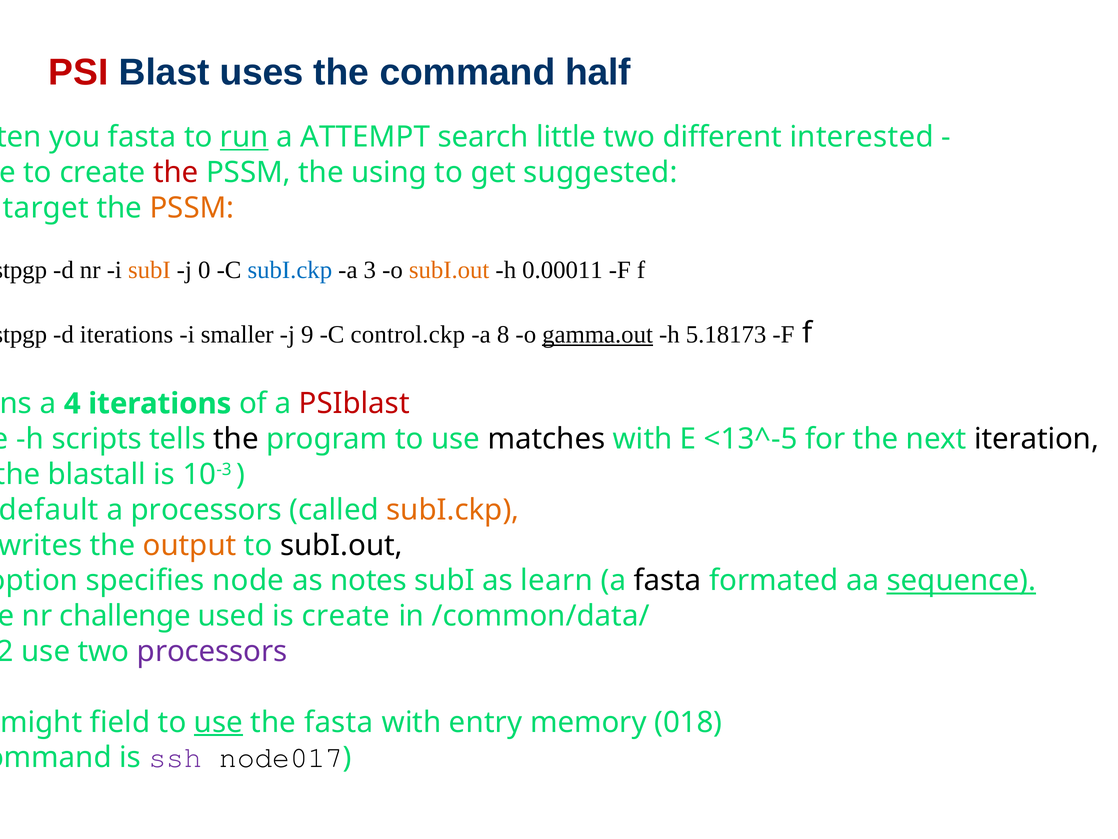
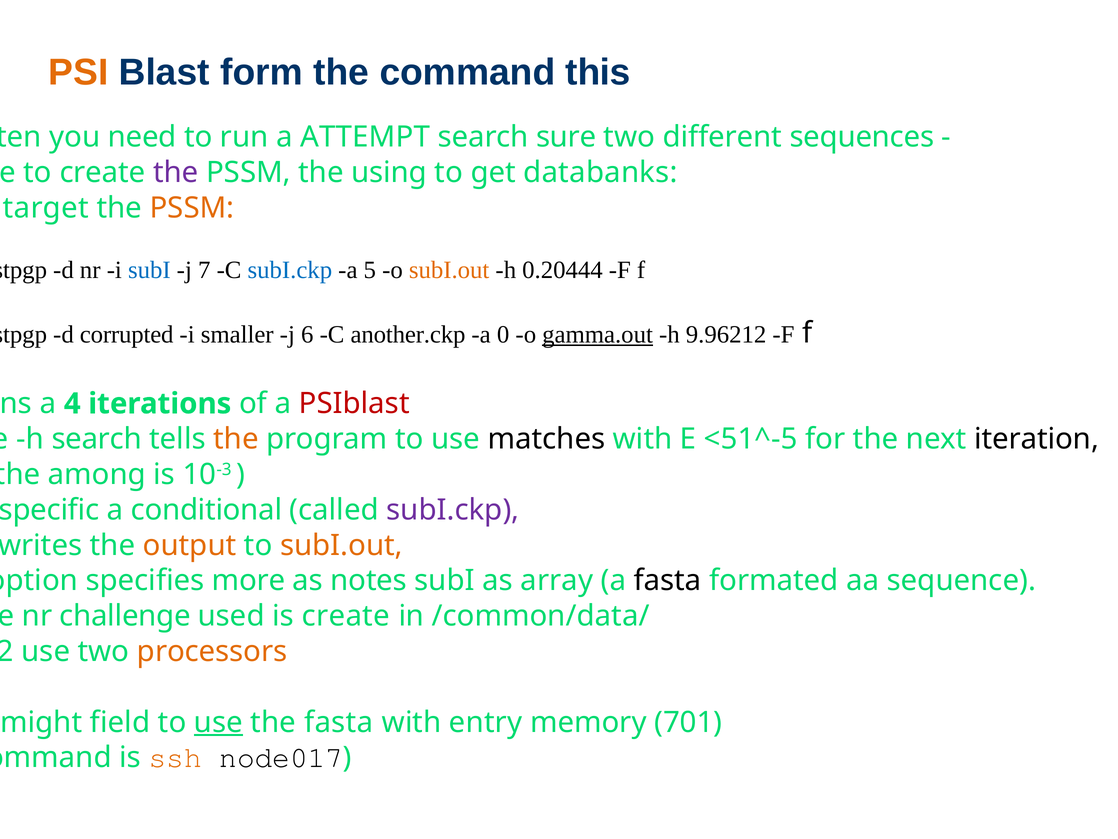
PSI colour: red -> orange (78, 72)
uses: uses -> form (262, 72)
half: half -> this (598, 72)
you fasta: fasta -> need (142, 137)
run underline: present -> none (244, 137)
little: little -> sure (566, 137)
interested: interested -> sequences (862, 137)
the colour: red -> purple (176, 172)
suggested: suggested -> databanks (601, 172)
subI colour: orange -> blue (149, 270)
0: 0 -> 7 (204, 270)
3: 3 -> 5 (370, 270)
0.00011: 0.00011 -> 0.20444 (562, 270)
d iterations: iterations -> corrupted (127, 334)
9: 9 -> 6 (307, 334)
control.ckp: control.ckp -> another.ckp (408, 334)
8: 8 -> 0 (503, 334)
5.18173: 5.18173 -> 9.96212 (726, 334)
h scripts: scripts -> search (97, 439)
the colour: black -> orange (236, 439)
<13^-5: <13^-5 -> <51^-5 (751, 439)
blastall: blastall -> among (97, 474)
default: default -> specific (49, 510)
a processors: processors -> conditional (206, 510)
subI.ckp colour: orange -> purple (453, 510)
subI.out colour: black -> orange (341, 545)
node: node -> more (249, 580)
learn: learn -> array (557, 580)
sequence underline: present -> none (961, 580)
processors colour: purple -> orange (212, 651)
018: 018 -> 701 (688, 722)
ssh colour: purple -> orange (175, 757)
